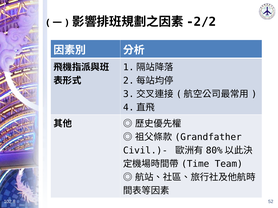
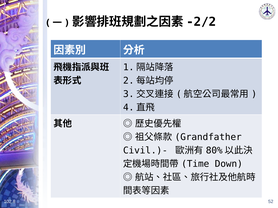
Team: Team -> Down (229, 164)
